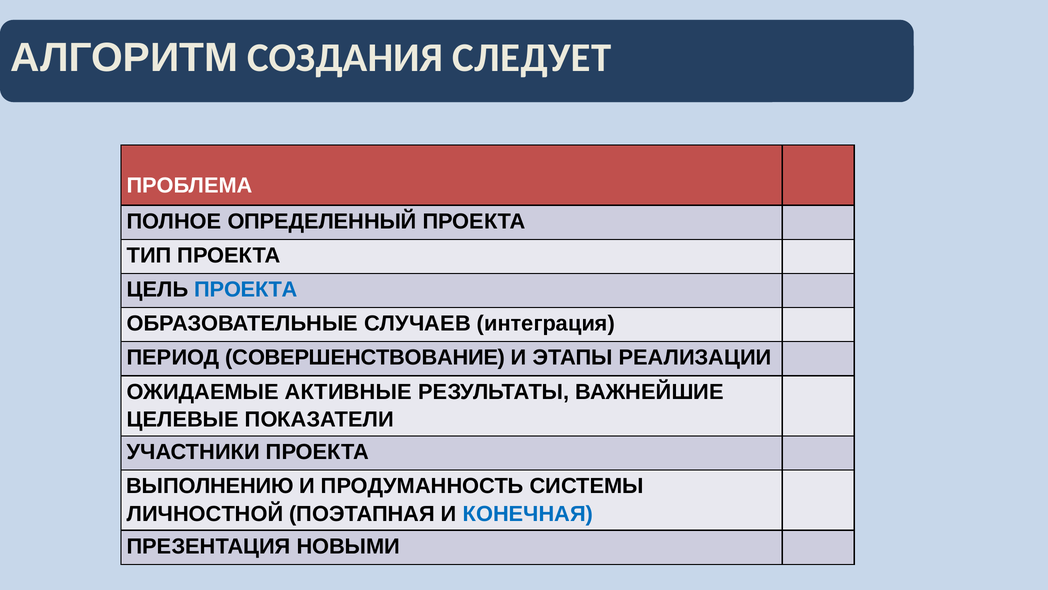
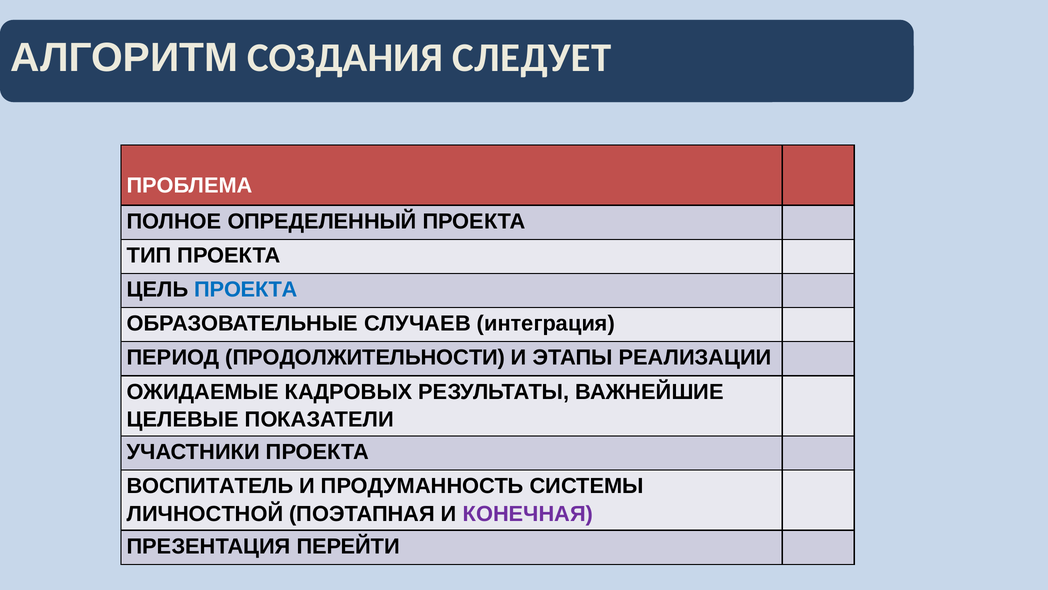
СОВЕРШЕНСТВОВАНИЕ: СОВЕРШЕНСТВОВАНИЕ -> ПРОДОЛЖИТЕЛЬНОСТИ (365, 357)
АКТИВНЫЕ: АКТИВНЫЕ -> КАДРОВЫХ (349, 392)
ВЫПОЛНЕНИЮ: ВЫПОЛНЕНИЮ -> ВОСПИТАТЕЛЬ (210, 486)
КОНЕЧНАЯ colour: blue -> purple (528, 514)
НОВЫМИ: НОВЫМИ -> ПЕРЕЙТИ (348, 546)
